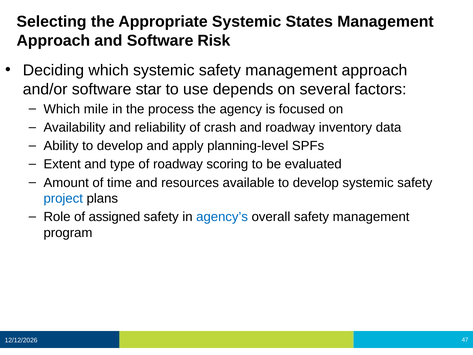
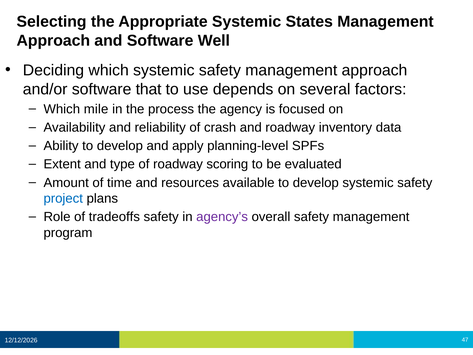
Risk: Risk -> Well (214, 40)
star: star -> that (149, 89)
assigned: assigned -> tradeoffs (114, 217)
agency’s colour: blue -> purple (222, 217)
